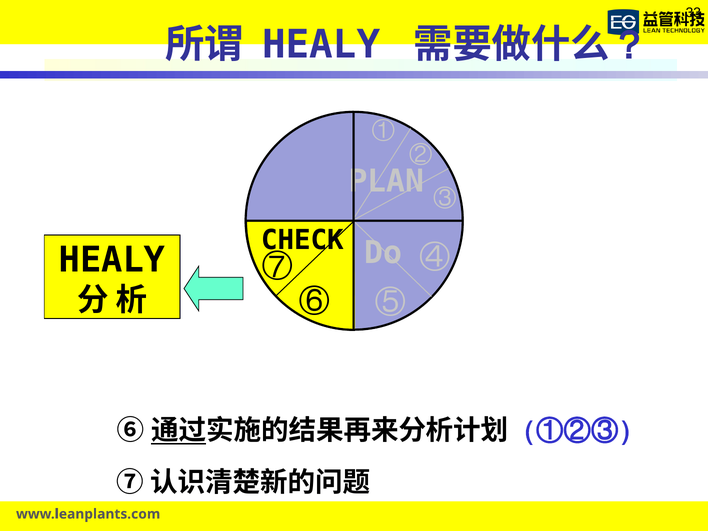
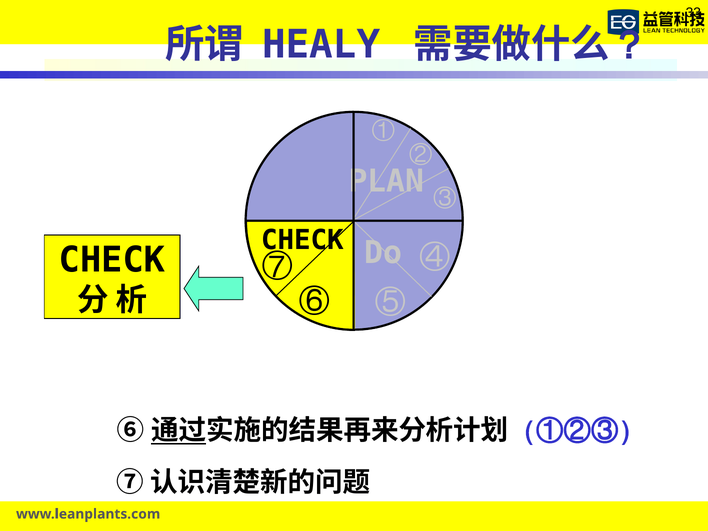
HEALY: HEALY -> CHECK (112, 260)
